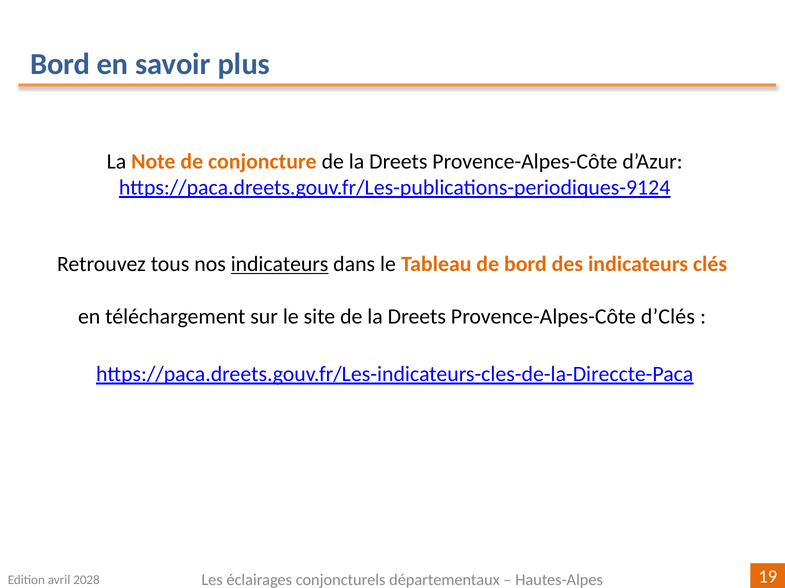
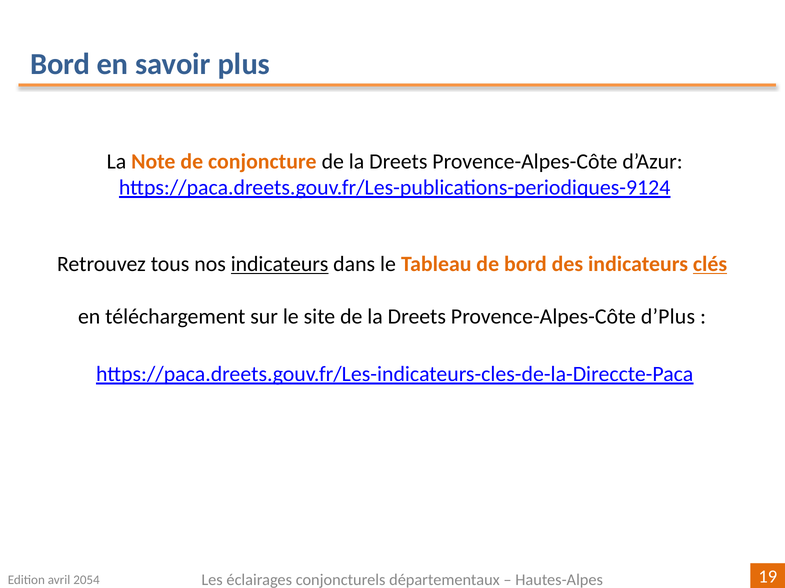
clés underline: none -> present (710, 264)
d’Clés: d’Clés -> d’Plus (668, 317)
2028: 2028 -> 2054 (86, 580)
